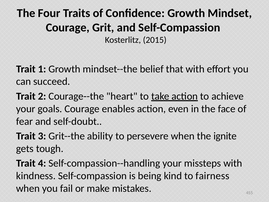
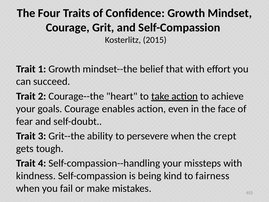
ignite: ignite -> crept (225, 136)
